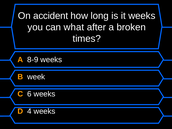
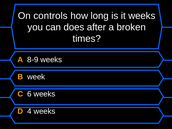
accident: accident -> controls (51, 16)
what: what -> does (74, 27)
